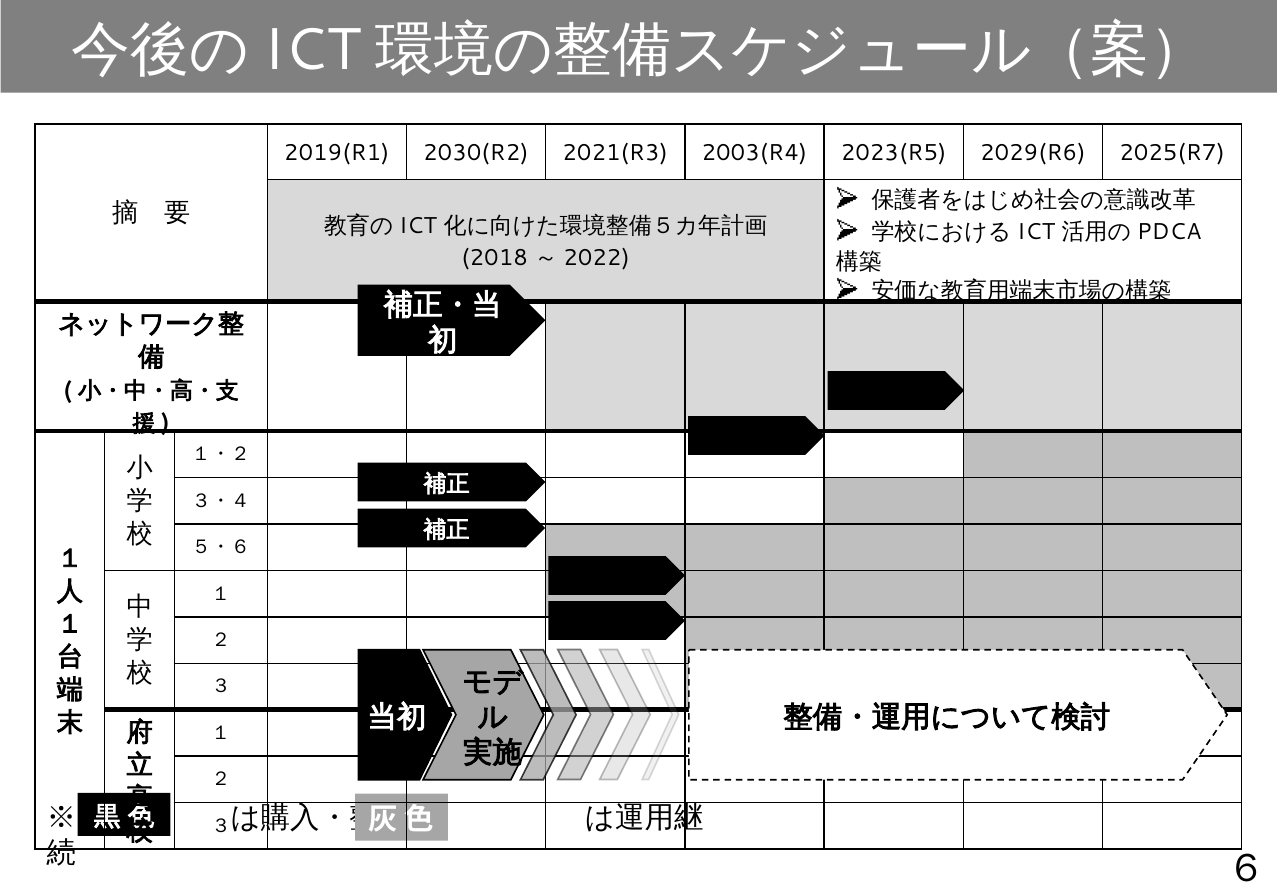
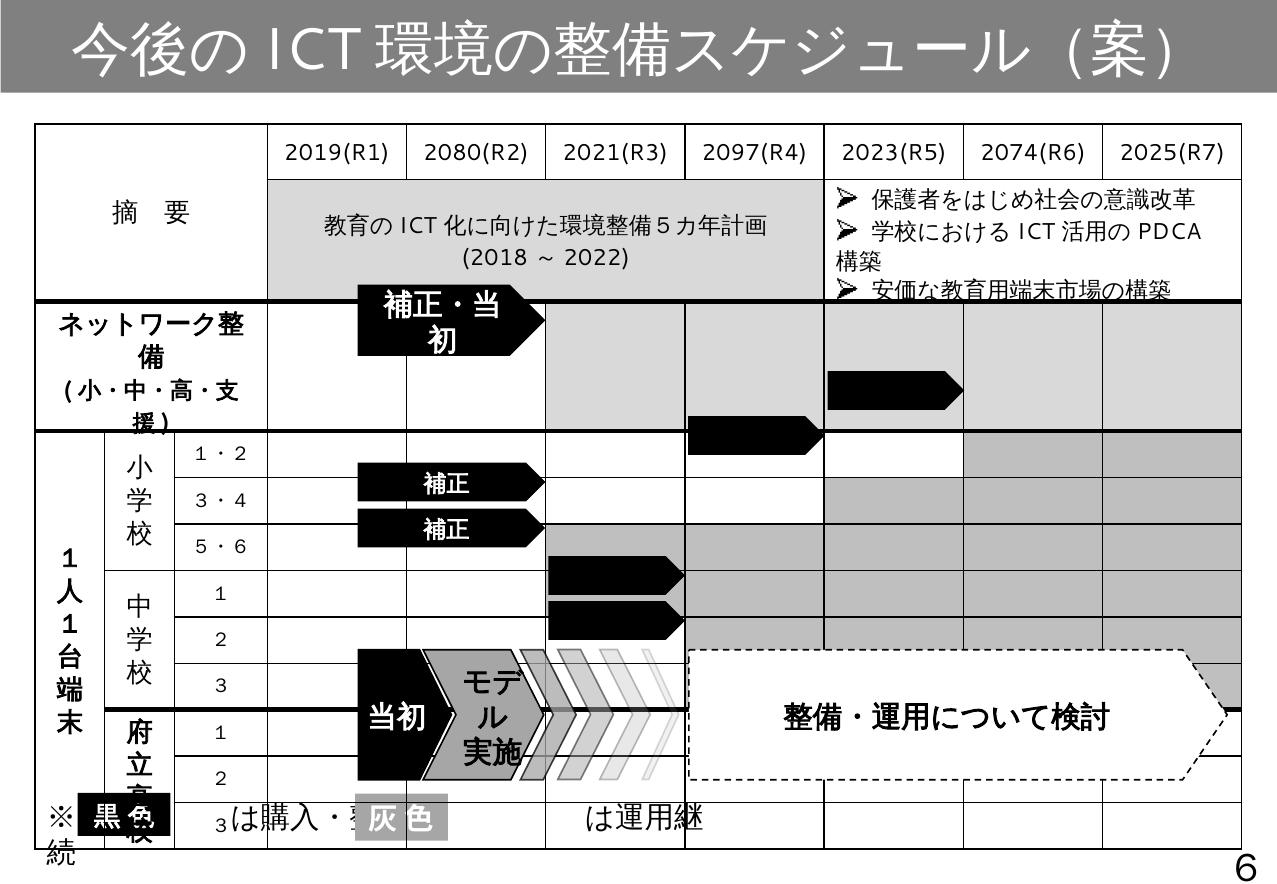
2030(R2: 2030(R2 -> 2080(R2 (476, 153)
2003(R4: 2003(R4 -> 2097(R4 (754, 153)
2029(R6: 2029(R6 -> 2074(R6 (1033, 153)
